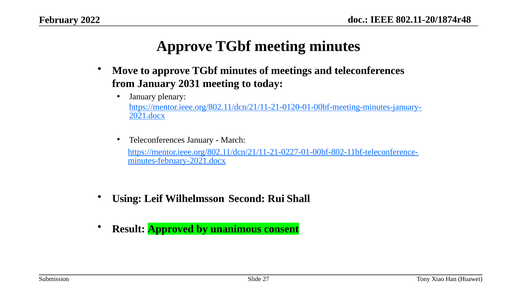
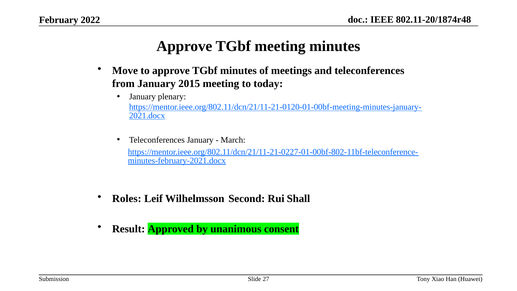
2031: 2031 -> 2015 (189, 83)
Using: Using -> Roles (127, 198)
